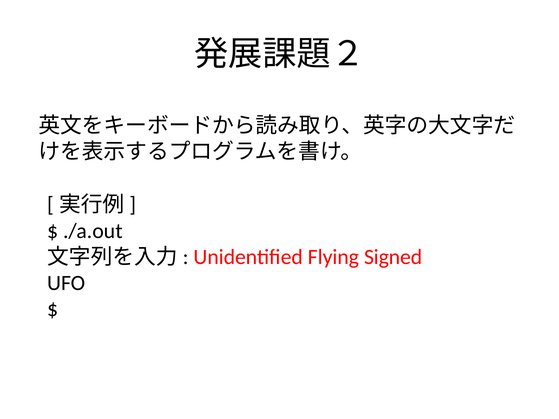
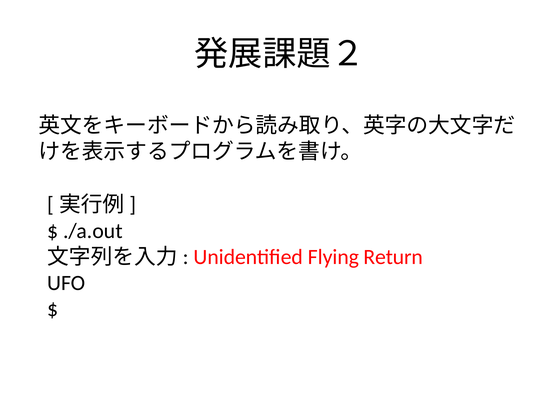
Signed: Signed -> Return (393, 257)
